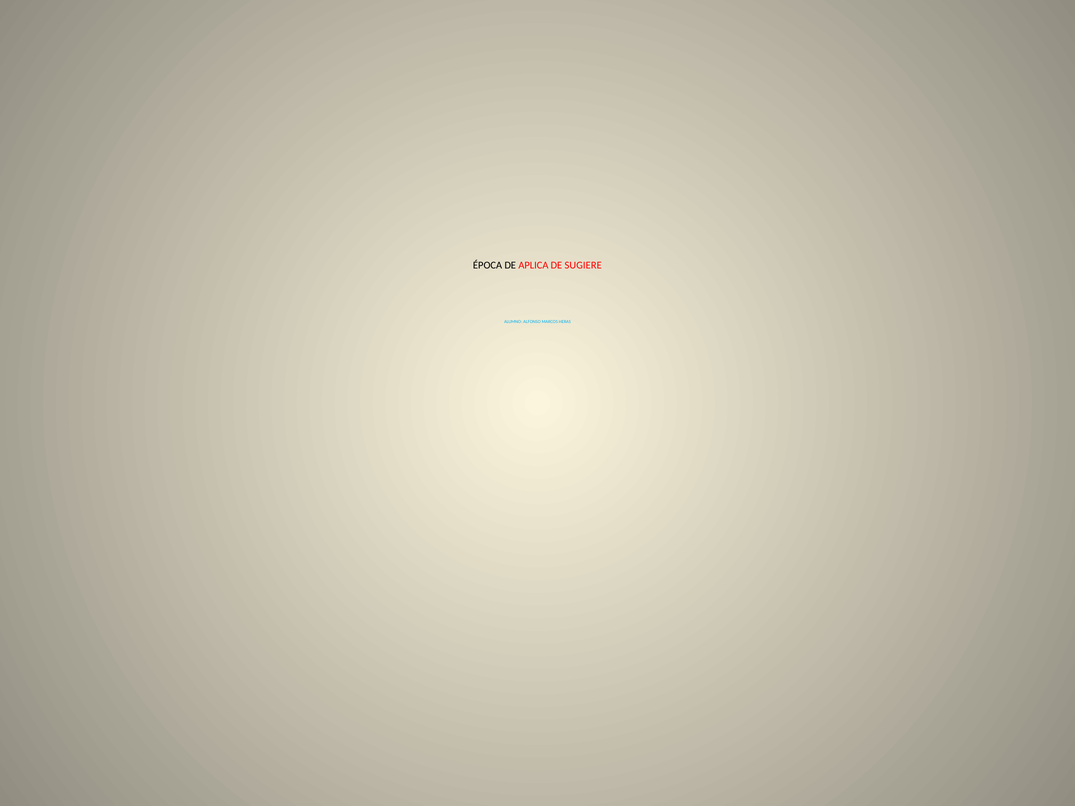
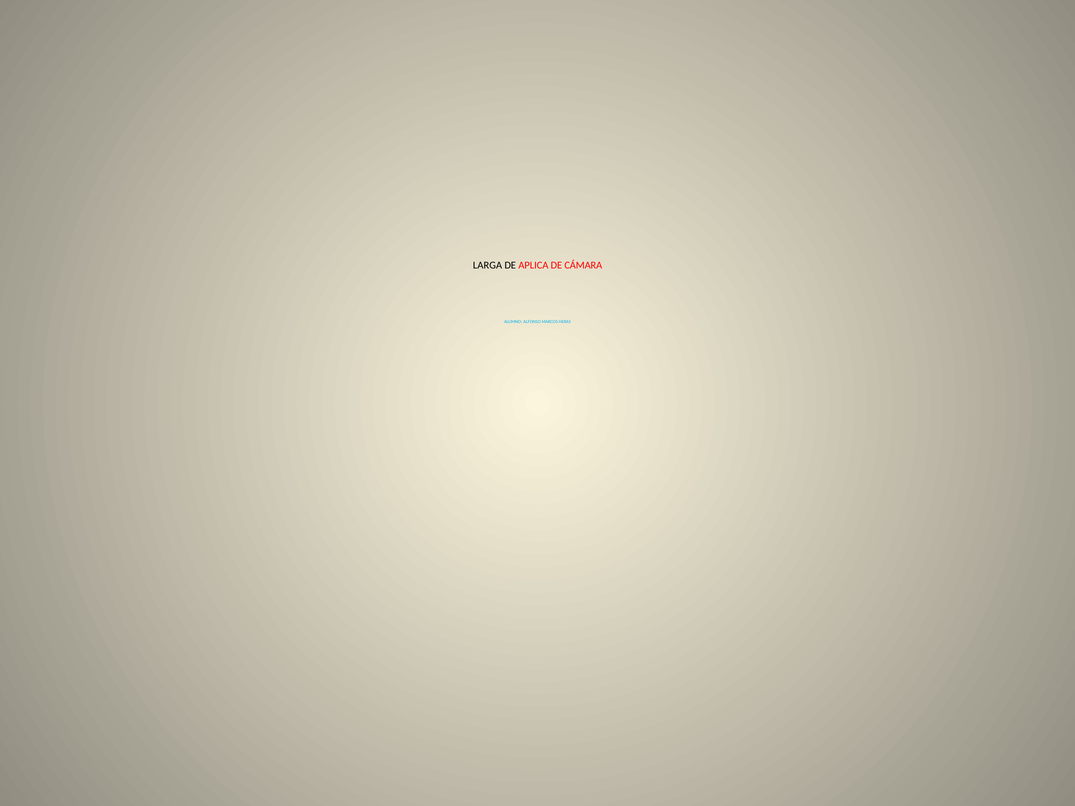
ÉPOCA: ÉPOCA -> LARGA (488, 265)
SUGIERE: SUGIERE -> CÁMARA (583, 265)
